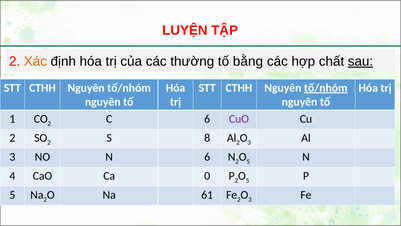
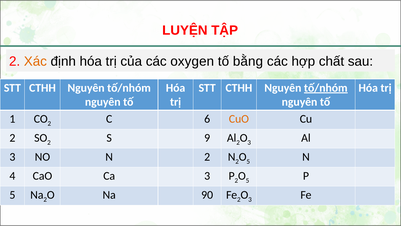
thường: thường -> oxygen (192, 61)
sau underline: present -> none (360, 61)
CuO colour: purple -> orange (239, 119)
8: 8 -> 9 (207, 138)
NO N 6: 6 -> 2 (207, 157)
Ca 0: 0 -> 3 (207, 176)
61: 61 -> 90 (207, 195)
